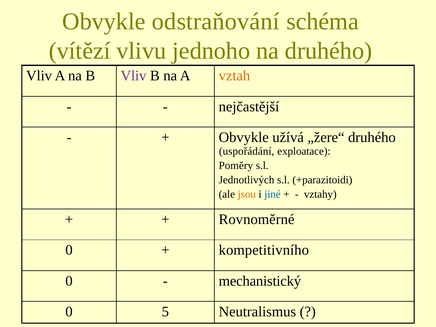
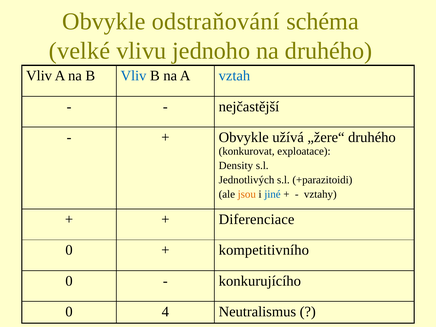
vítězí: vítězí -> velké (80, 51)
Vliv colour: purple -> blue (134, 76)
vztah colour: orange -> blue (234, 76)
uspořádání: uspořádání -> konkurovat (247, 151)
Poměry: Poměry -> Density (236, 166)
Rovnoměrné: Rovnoměrné -> Diferenciace (257, 219)
mechanistický: mechanistický -> konkurujícího (260, 281)
5: 5 -> 4 (165, 312)
